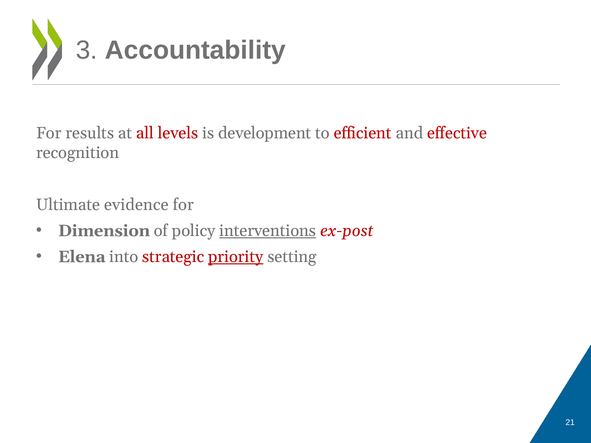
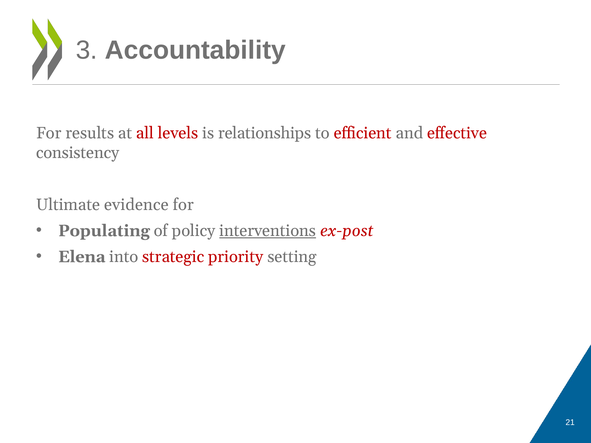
development: development -> relationships (265, 133)
recognition: recognition -> consistency (78, 153)
Dimension: Dimension -> Populating (104, 231)
priority underline: present -> none (236, 257)
